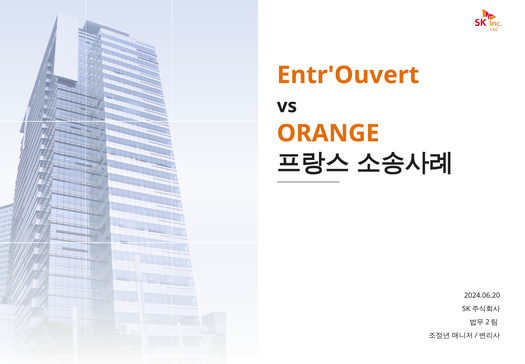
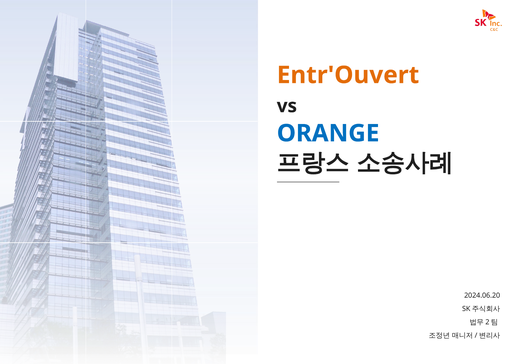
ORANGE colour: orange -> blue (328, 133)
